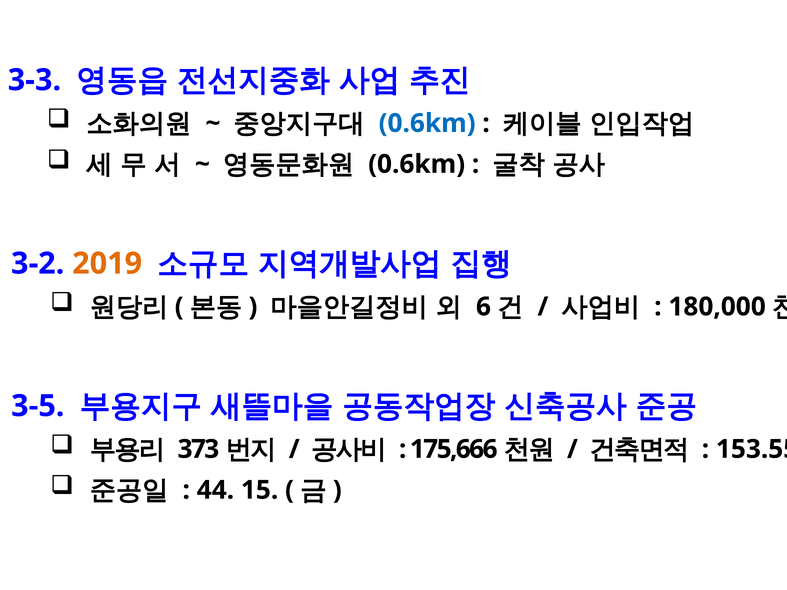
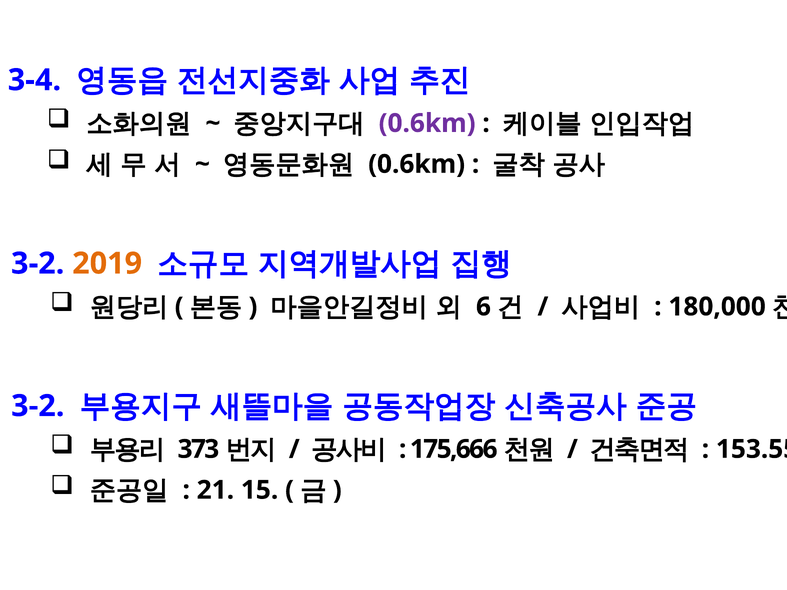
3-3: 3-3 -> 3-4 (34, 80)
0.6km colour: blue -> purple (427, 123)
3-5: 3-5 -> 3-2 (38, 406)
44: 44 -> 21 (215, 490)
